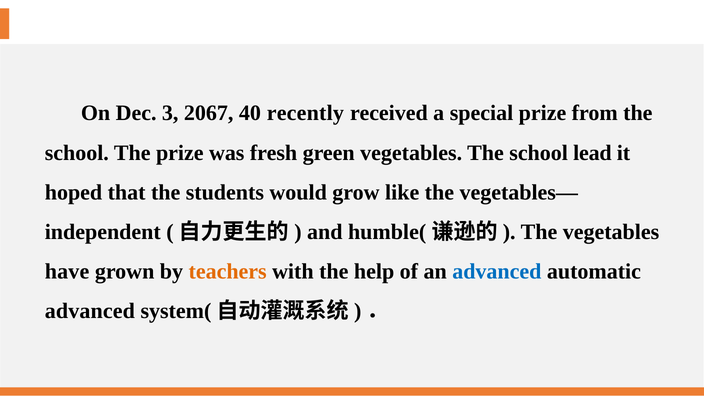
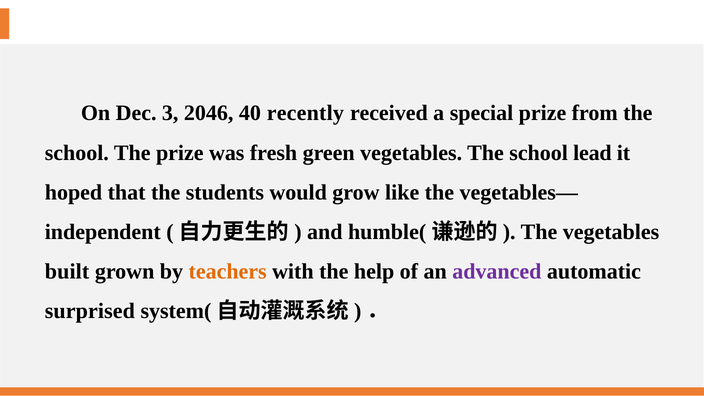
2067: 2067 -> 2046 (209, 113)
have: have -> built (67, 272)
advanced colour: blue -> purple (497, 272)
advanced: advanced -> surprised (90, 311)
